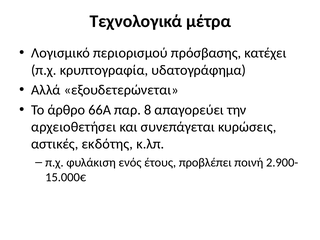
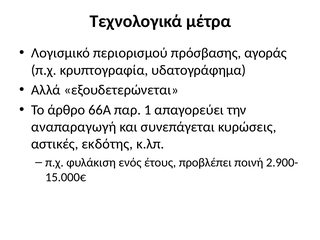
κατέχει: κατέχει -> αγοράς (265, 53)
8: 8 -> 1 (148, 110)
αρχειοθετήσει: αρχειοθετήσει -> αναπαραγωγή (74, 127)
